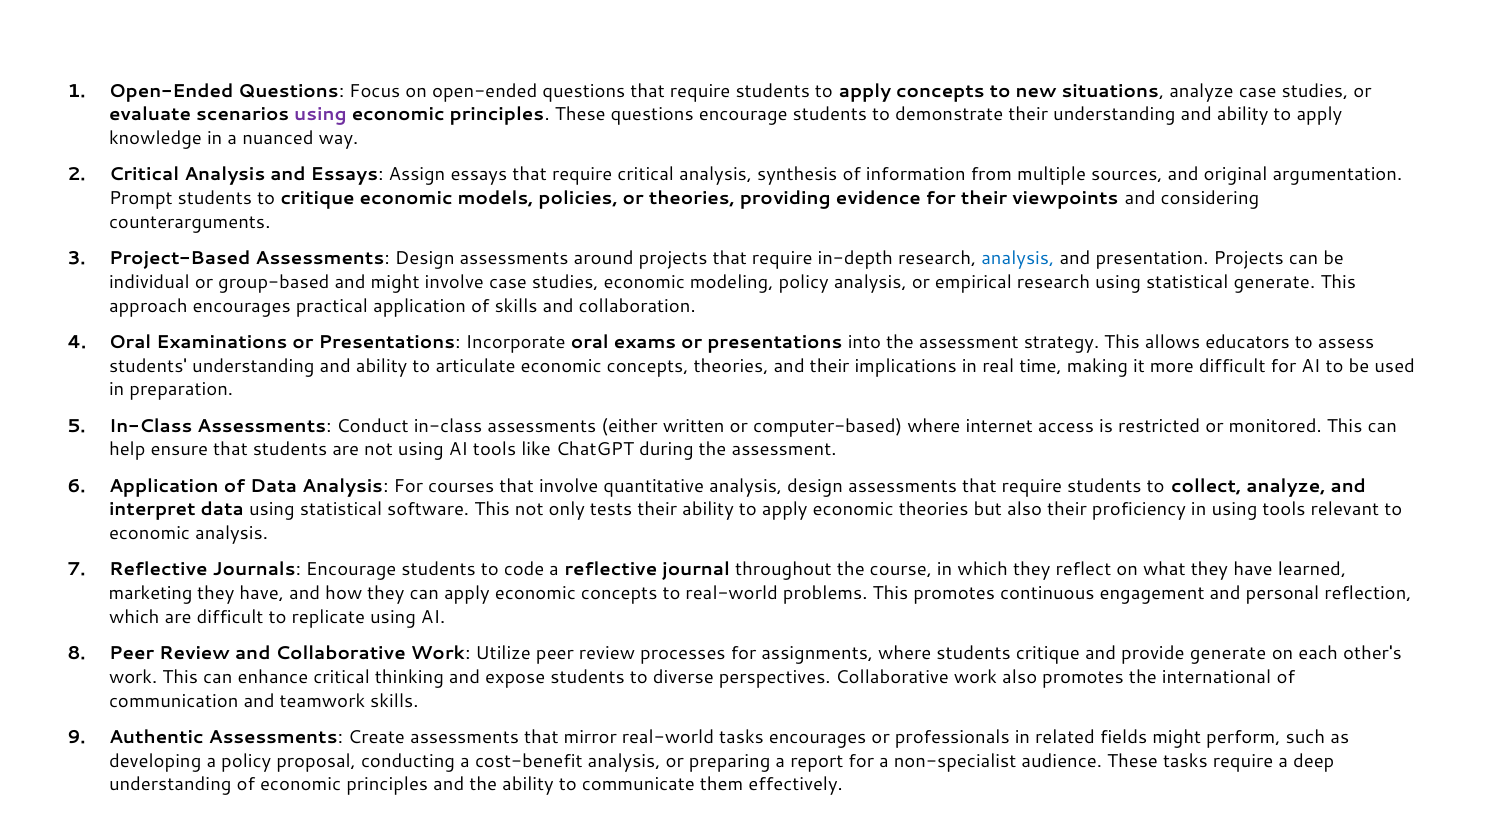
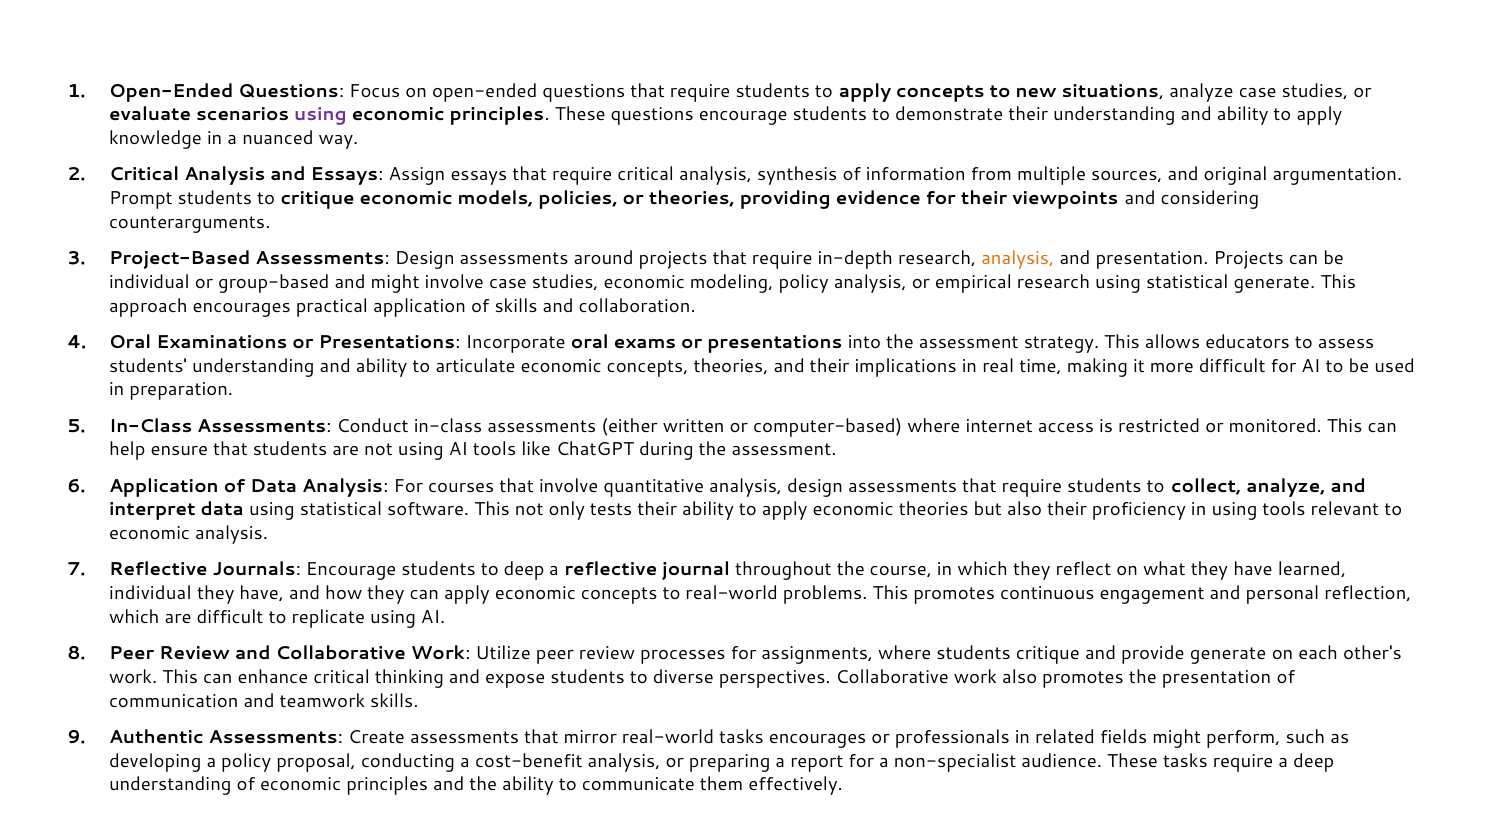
analysis colour: blue -> orange (1018, 259)
to code: code -> deep (524, 570)
marketing: marketing -> individual (150, 594)
the international: international -> presentation (1217, 678)
